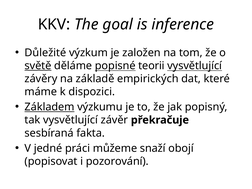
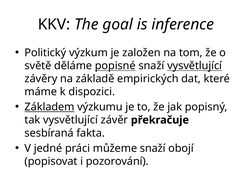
Důležité: Důležité -> Politický (45, 53)
světě underline: present -> none (38, 66)
popisné teorii: teorii -> snaží (151, 66)
